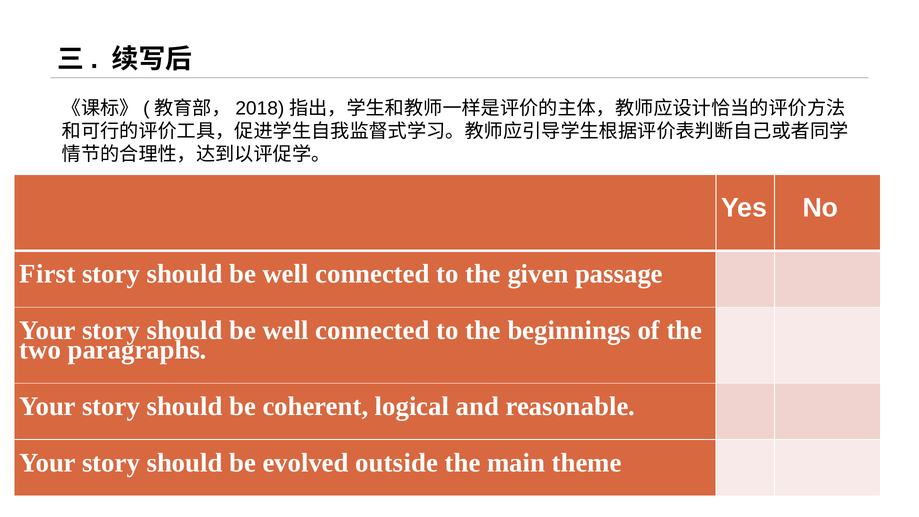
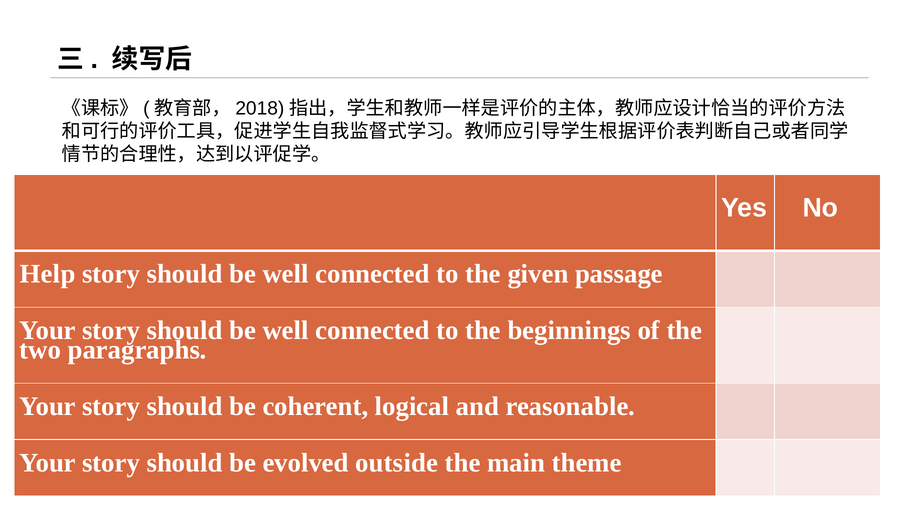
First: First -> Help (48, 274)
